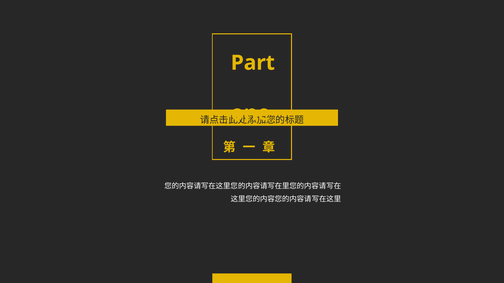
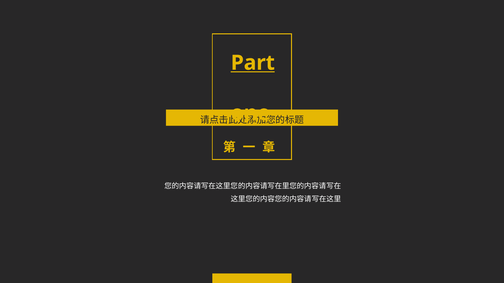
Part underline: none -> present (253, 63)
